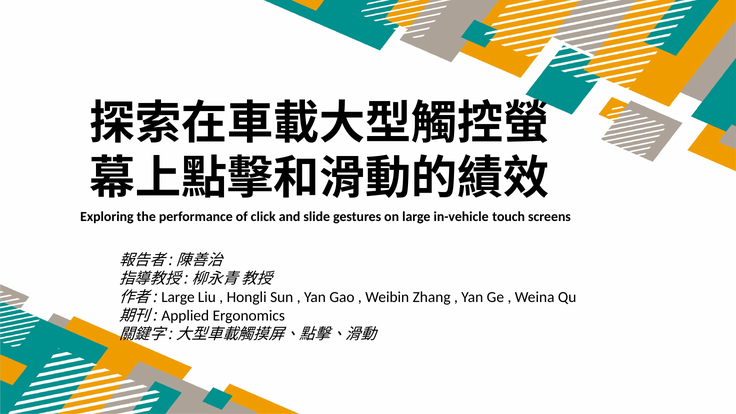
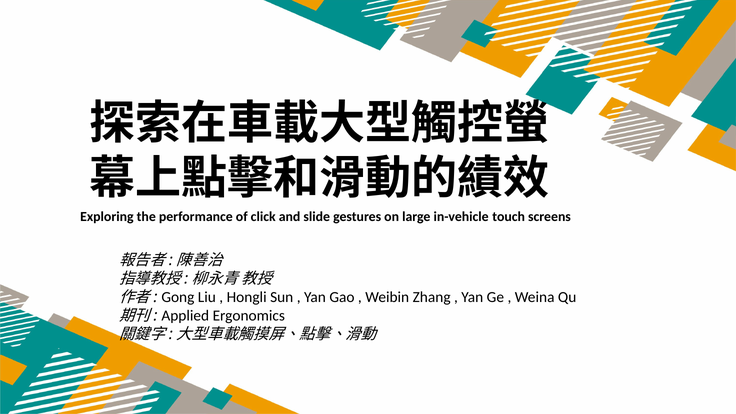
Large: Large -> Gong (178, 297)
